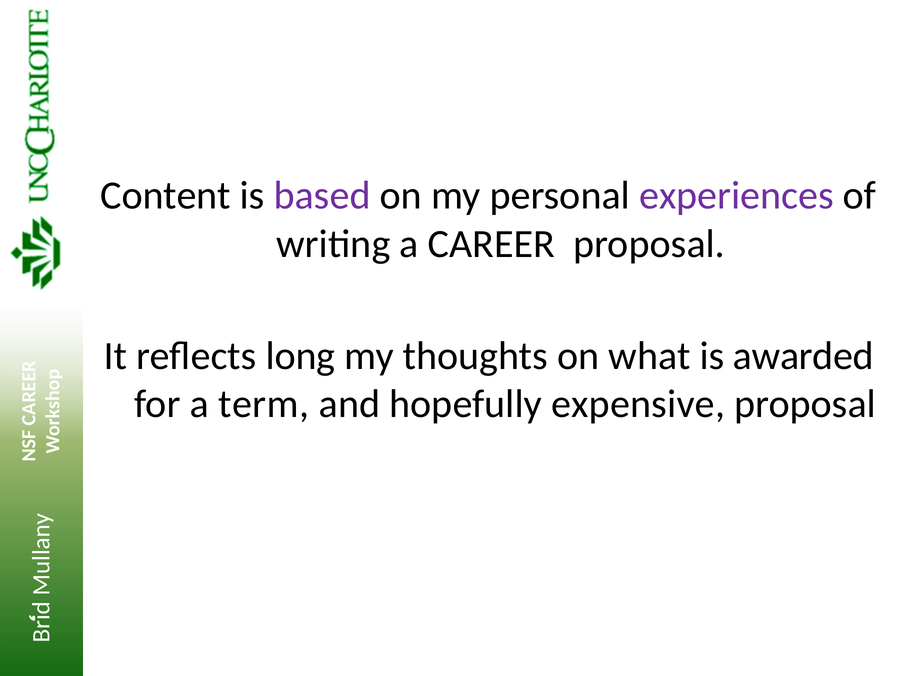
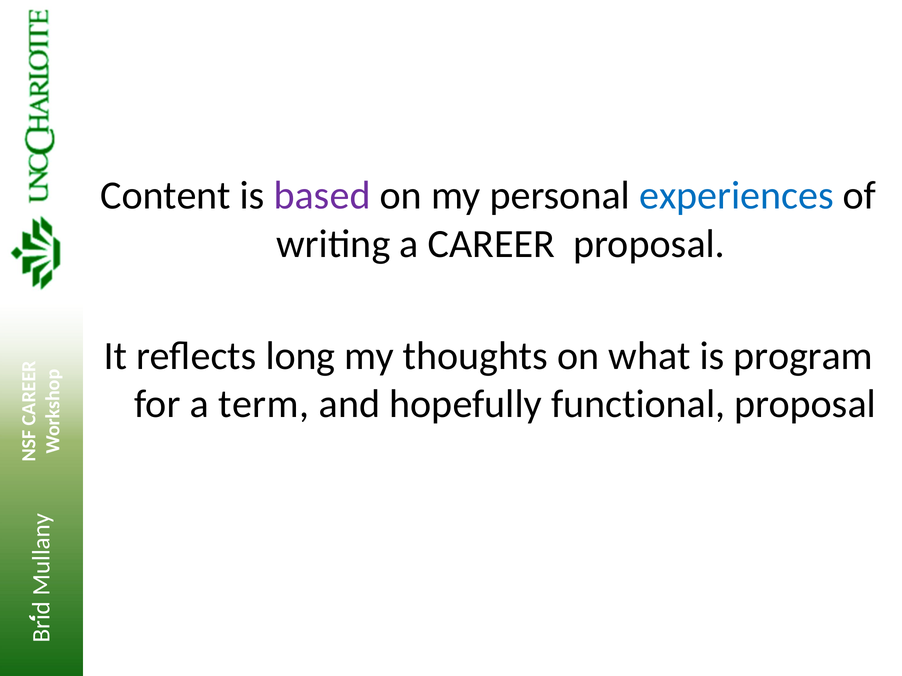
experiences colour: purple -> blue (736, 196)
awarded: awarded -> program (803, 356)
expensive: expensive -> functional (638, 404)
